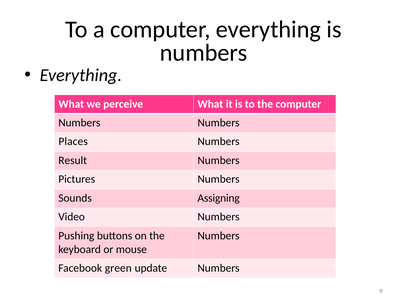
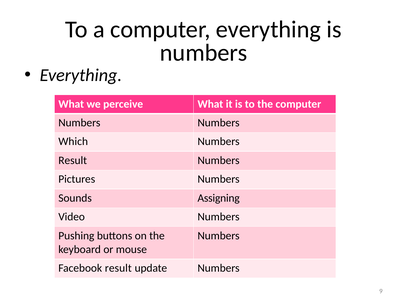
Places: Places -> Which (73, 142)
Facebook green: green -> result (118, 268)
